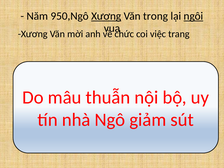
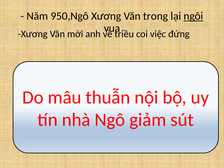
Xương underline: present -> none (106, 16)
chức: chức -> triều (124, 34)
trang: trang -> đứng (179, 34)
